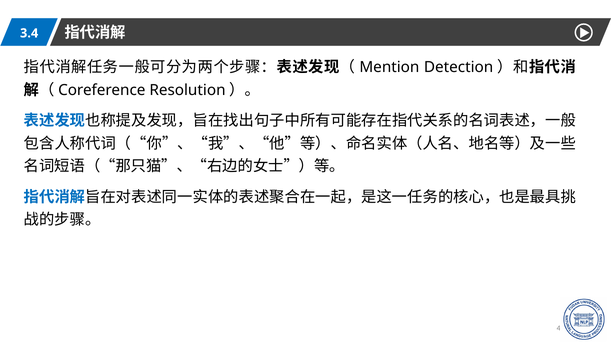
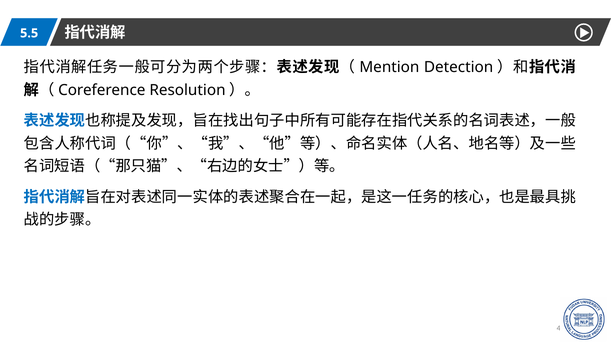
3.4: 3.4 -> 5.5 (29, 33)
